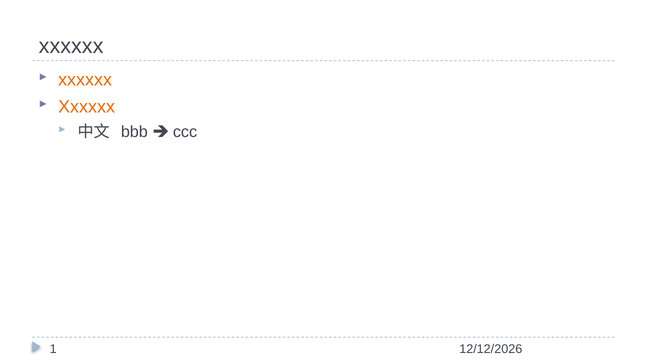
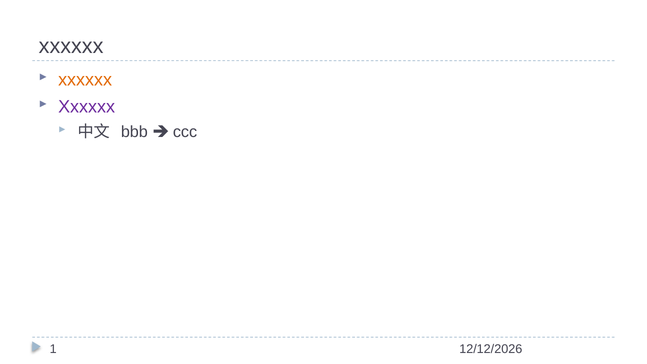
Xxxxxx colour: orange -> purple (87, 107)
